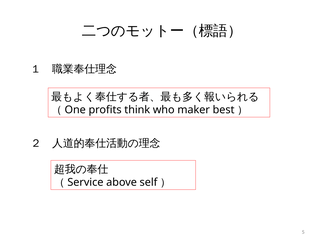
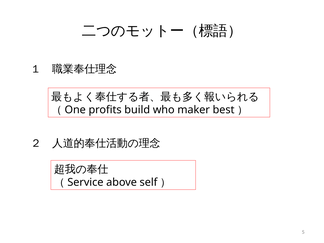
think: think -> build (137, 110)
